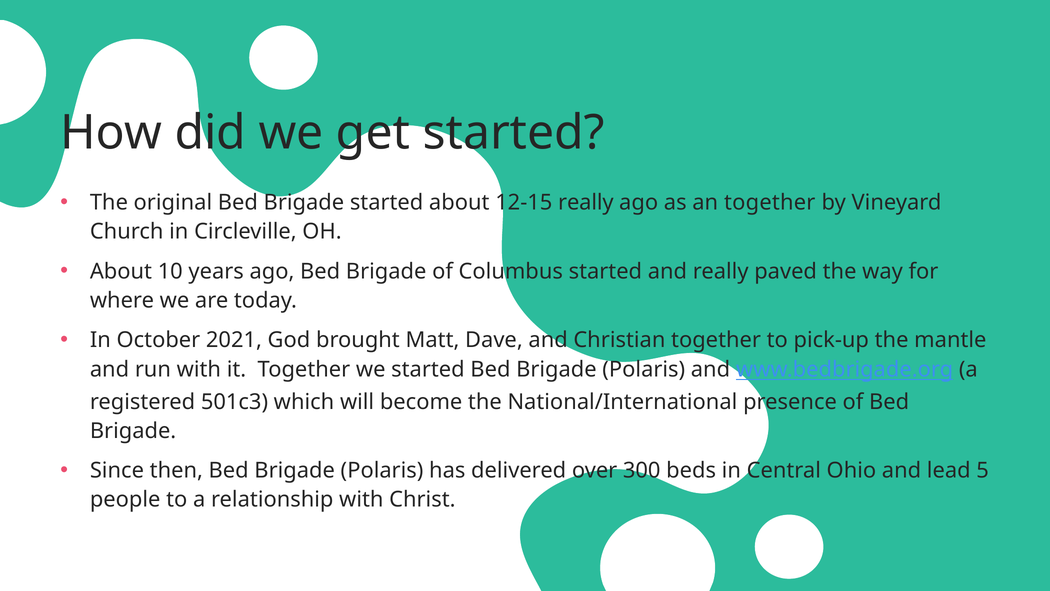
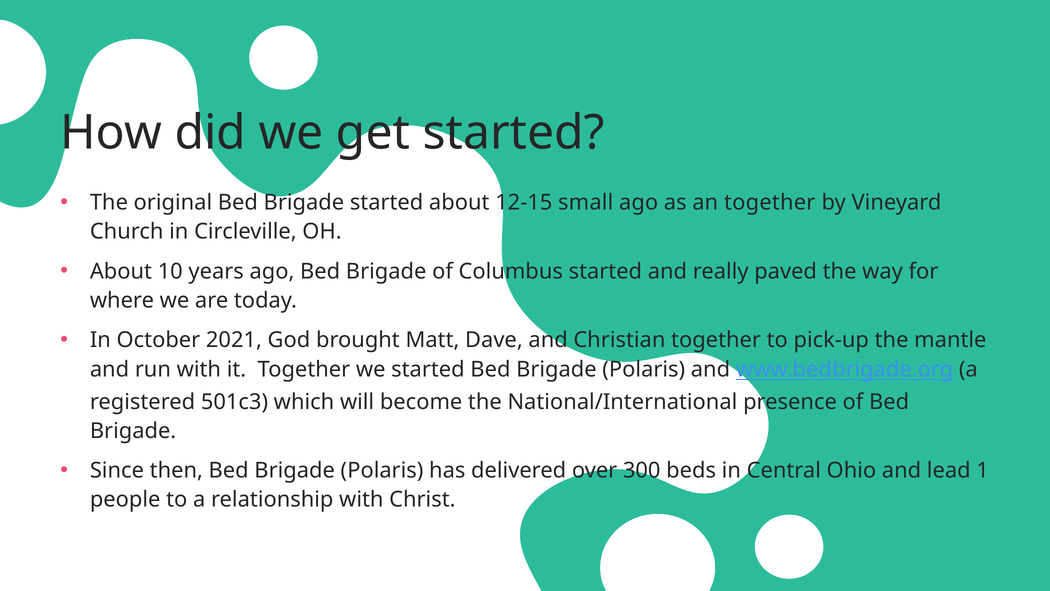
12-15 really: really -> small (586, 203)
5: 5 -> 1 (983, 470)
